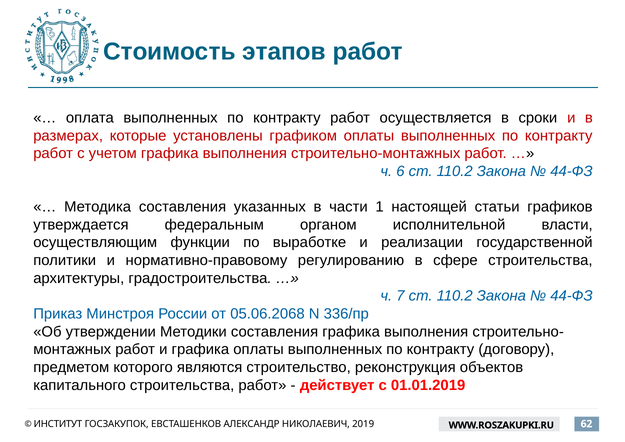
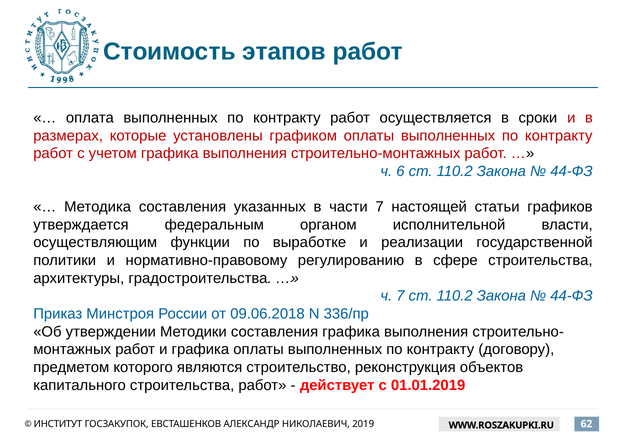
части 1: 1 -> 7 (380, 207)
05.06.2068: 05.06.2068 -> 09.06.2018 (267, 314)
